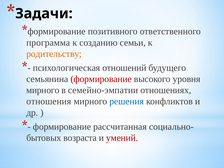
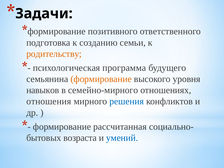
программа: программа -> подготовка (48, 43)
отношений: отношений -> программа (124, 68)
формирование colour: red -> orange (101, 79)
мирного: мирного -> навыков (43, 90)
семейно-эмпатии: семейно-эмпатии -> семейно-мирного (103, 90)
умений colour: red -> blue (122, 138)
